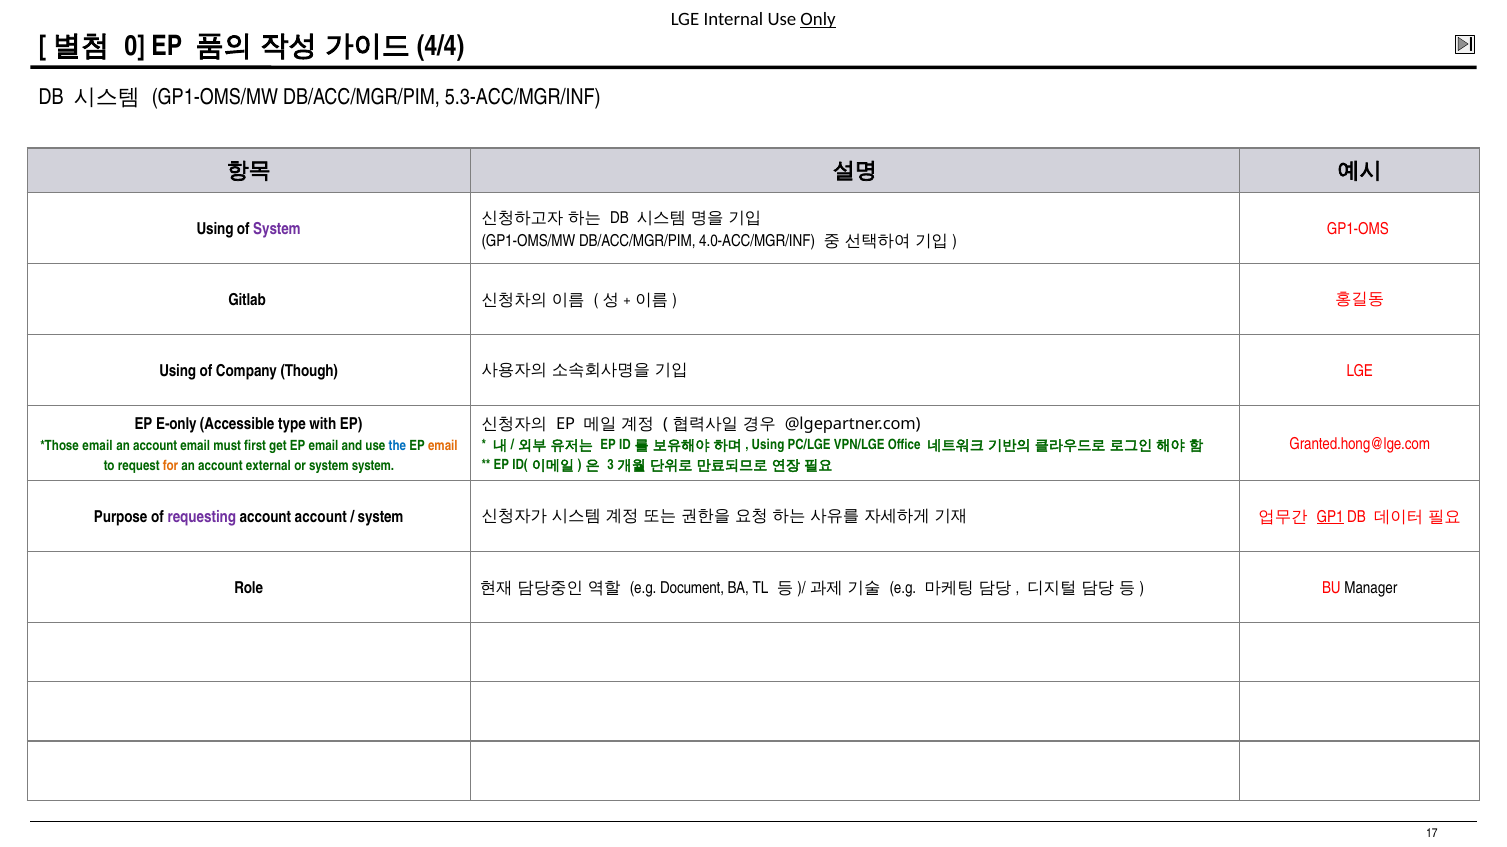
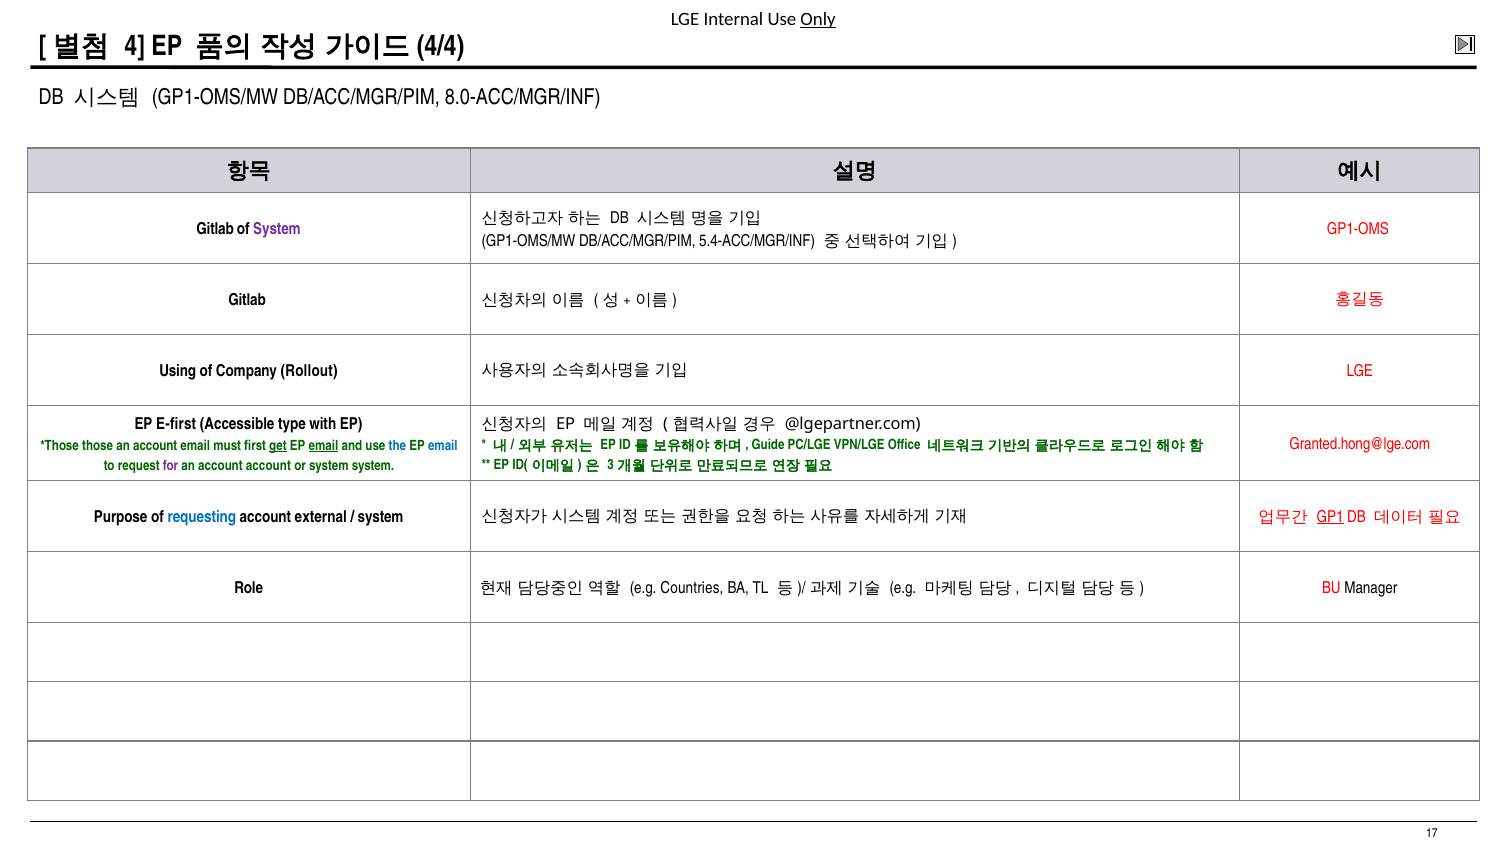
0: 0 -> 4 (135, 46)
5.3-ACC/MGR/INF: 5.3-ACC/MGR/INF -> 8.0-ACC/MGR/INF (523, 97)
Using: Using -> Gitlab (215, 229)
4.0-ACC/MGR/INF: 4.0-ACC/MGR/INF -> 5.4-ACC/MGR/INF (757, 241)
Though: Though -> Rollout (309, 372)
E-only: E-only -> E-first (176, 424)
Using: Using -> Guide (768, 446)
email: email -> those (98, 446)
get underline: none -> present (278, 446)
email underline: none -> present (323, 446)
email colour: orange -> blue (443, 446)
for colour: orange -> purple (171, 466)
account external: external -> account (268, 466)
requesting colour: purple -> blue (202, 517)
account account: account -> external (321, 517)
Document: Document -> Countries (692, 588)
